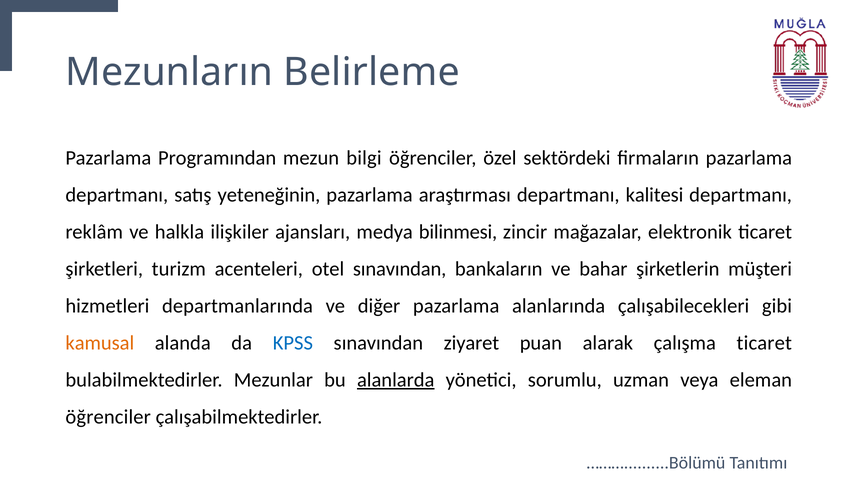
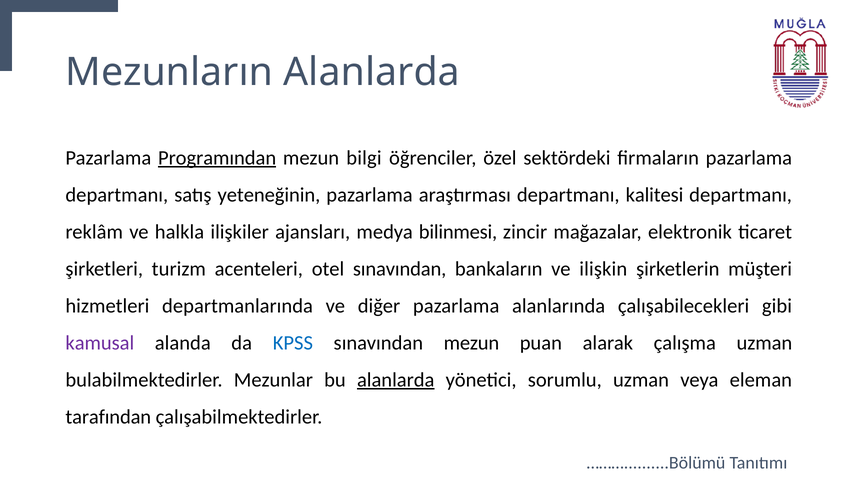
Mezunların Belirleme: Belirleme -> Alanlarda (372, 72)
Programından underline: none -> present (217, 158)
bahar: bahar -> ilişkin (603, 269)
kamusal colour: orange -> purple (100, 343)
sınavından ziyaret: ziyaret -> mezun (471, 343)
çalışma ticaret: ticaret -> uzman (764, 343)
öğrenciler: öğrenciler -> tarafından (108, 417)
